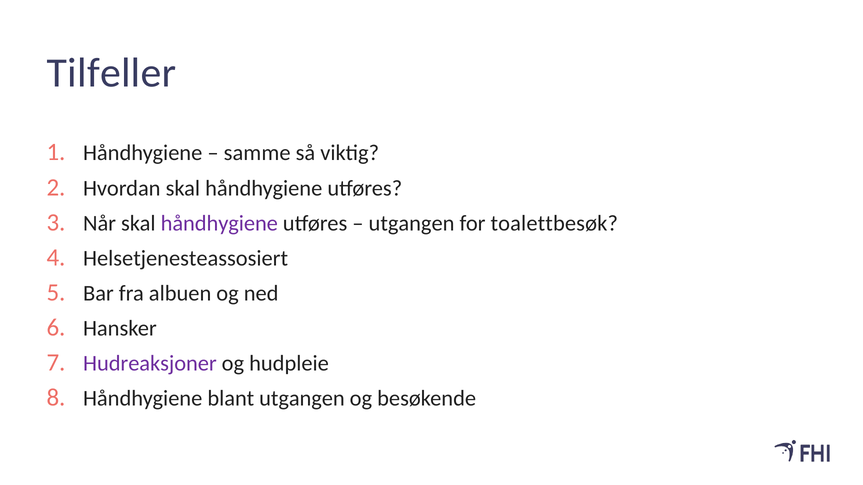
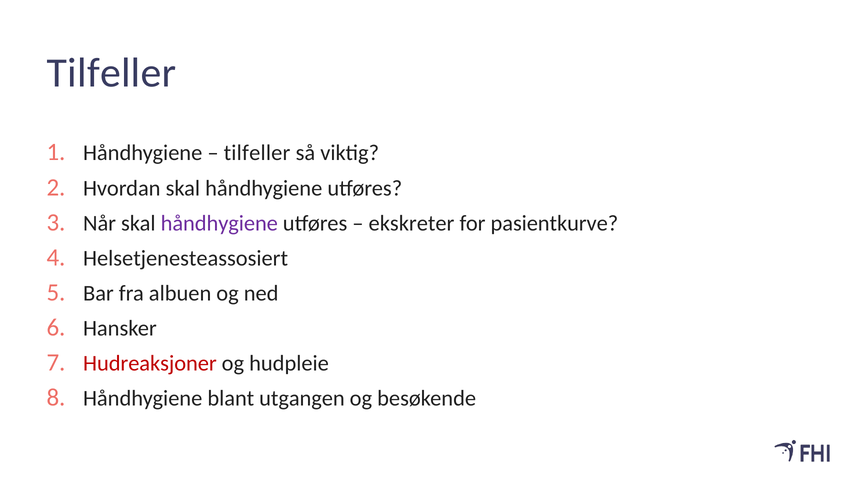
samme: samme -> tilfeller (257, 153)
utgangen: utgangen -> ekskreter (412, 223)
toalettbesøk: toalettbesøk -> pasientkurve (554, 223)
Hudreaksjoner colour: purple -> red (150, 363)
